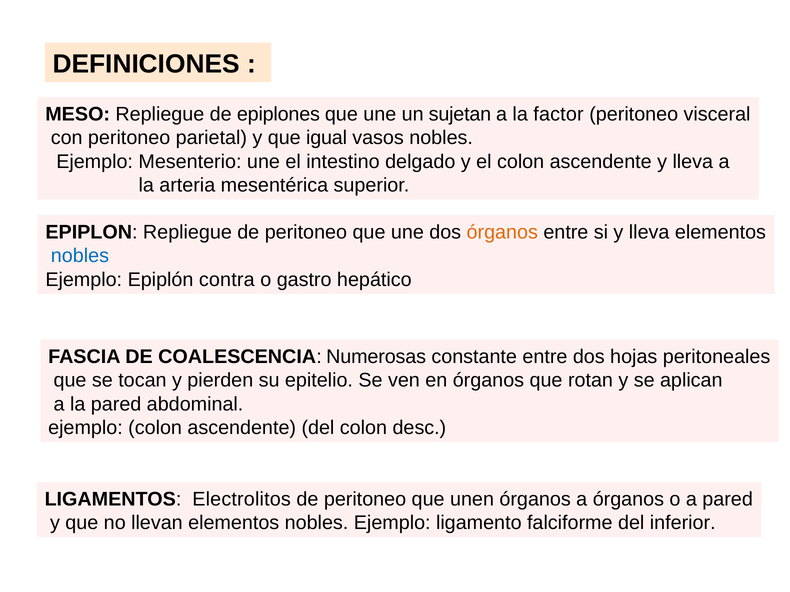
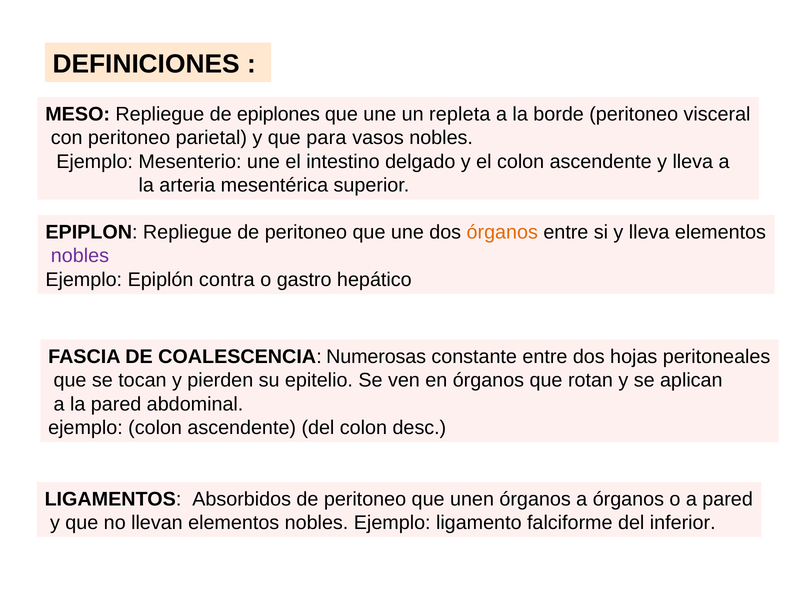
sujetan: sujetan -> repleta (460, 114)
factor: factor -> borde (559, 114)
igual: igual -> para (326, 138)
nobles colour: blue -> purple (80, 256)
Electrolitos: Electrolitos -> Absorbidos (242, 499)
